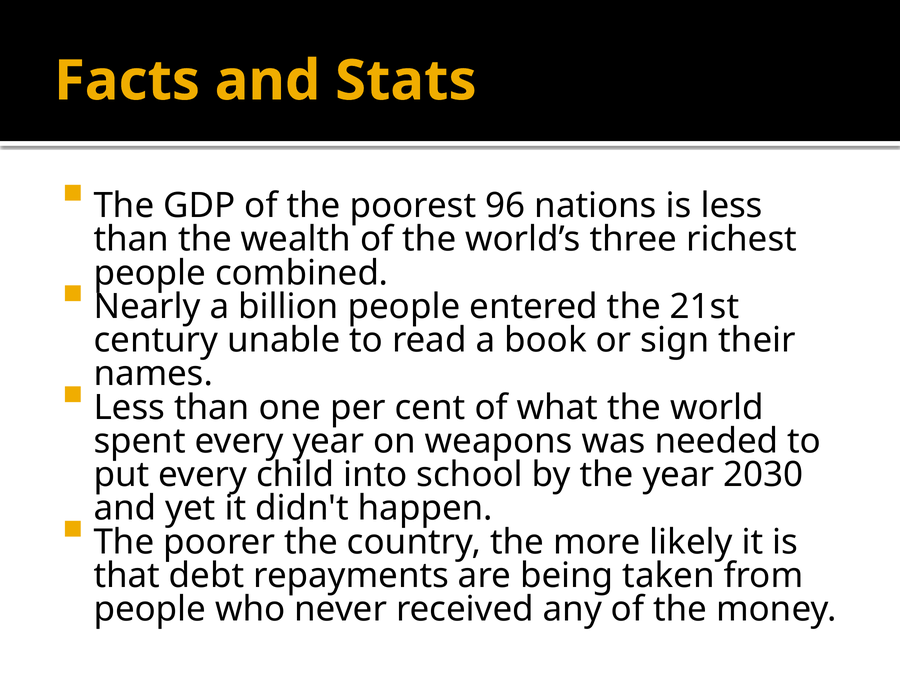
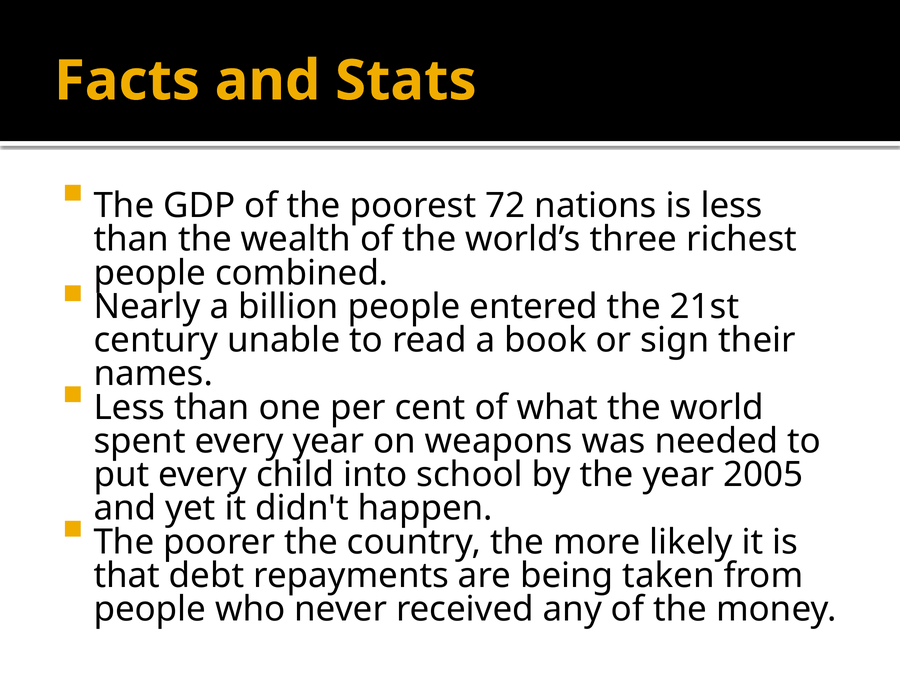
96: 96 -> 72 (505, 206)
2030: 2030 -> 2005 (763, 475)
